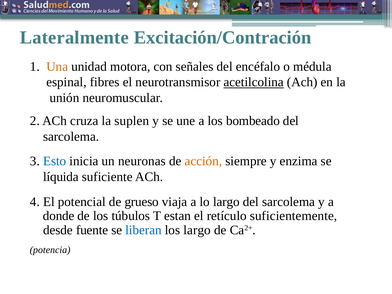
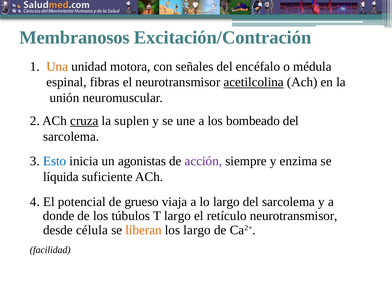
Lateralmente: Lateralmente -> Membranosos (75, 38)
fibres: fibres -> fibras (105, 82)
cruza underline: none -> present (84, 121)
neuronas: neuronas -> agonistas (142, 161)
acción colour: orange -> purple (203, 161)
T estan: estan -> largo (177, 216)
retículo suficientemente: suficientemente -> neurotransmisor (294, 216)
fuente: fuente -> célula (92, 230)
liberan colour: blue -> orange (143, 230)
potencia: potencia -> facilidad (50, 250)
